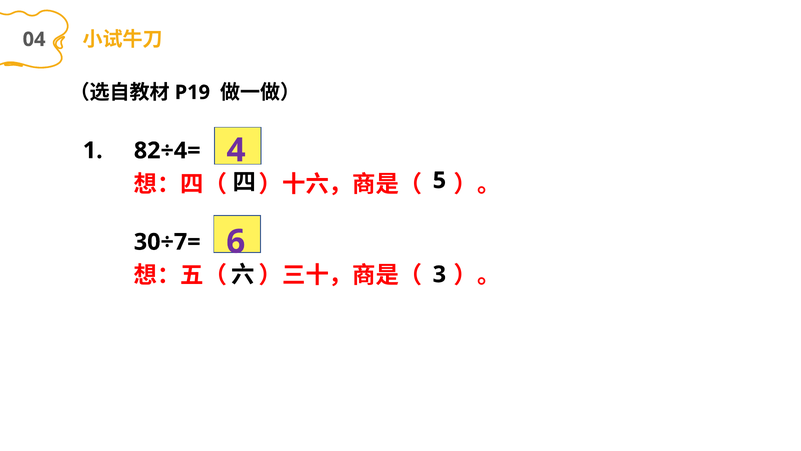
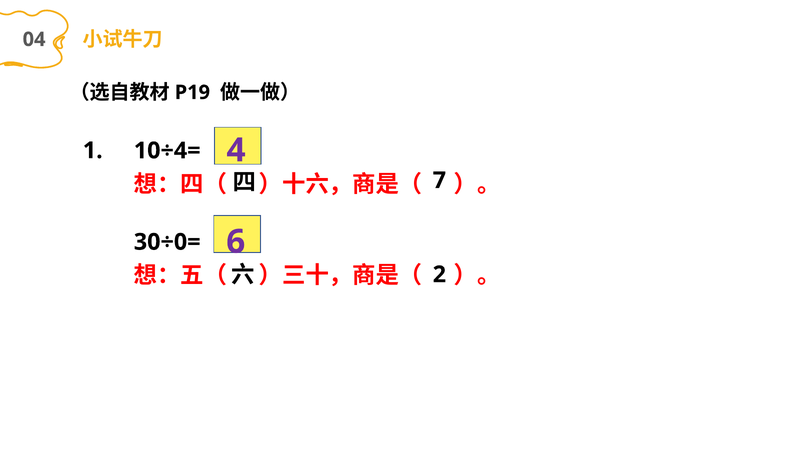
82÷4=: 82÷4= -> 10÷4= (167, 150)
5: 5 -> 7 (439, 180)
30÷7=: 30÷7= -> 30÷0= (167, 242)
3: 3 -> 2 (439, 274)
